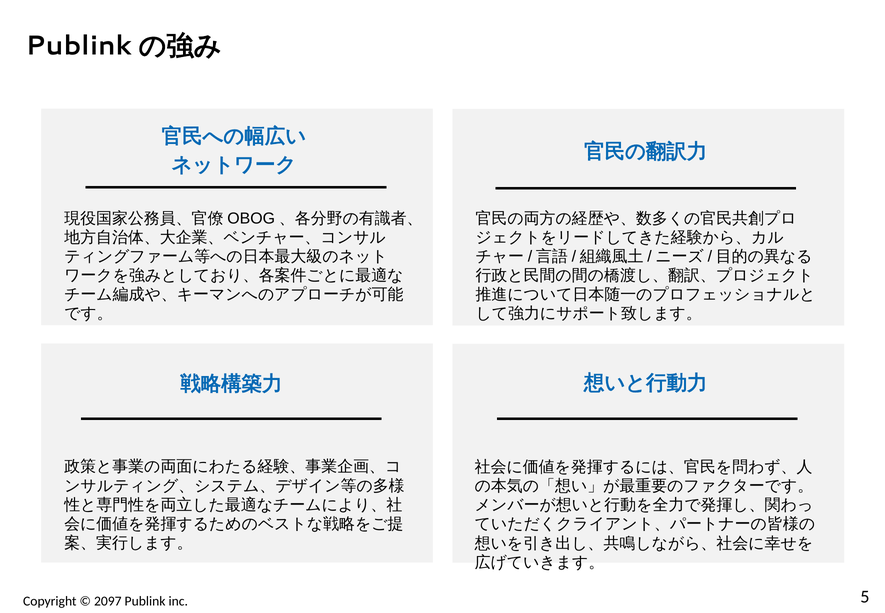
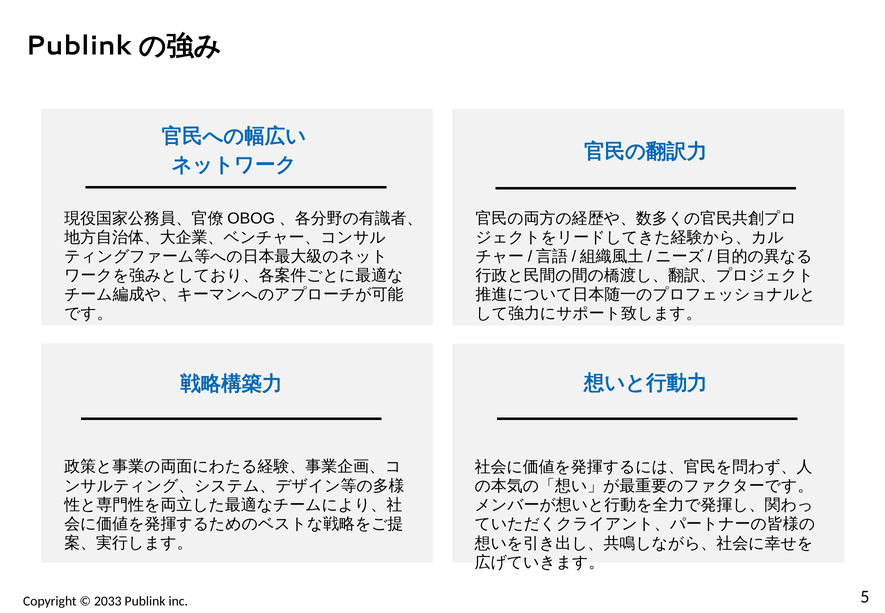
2097: 2097 -> 2033 (108, 601)
